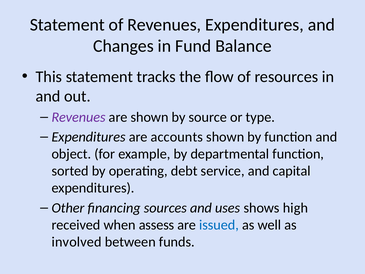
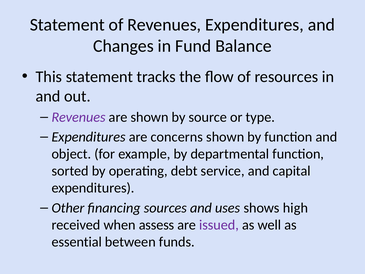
accounts: accounts -> concerns (177, 137)
issued colour: blue -> purple (219, 225)
involved: involved -> essential (77, 242)
